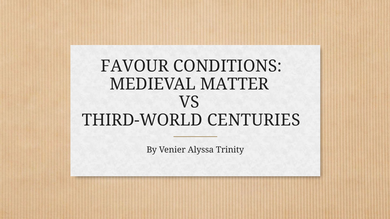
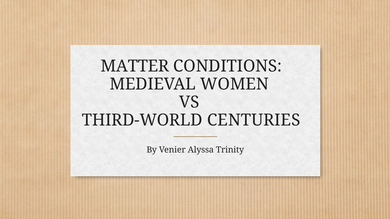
FAVOUR: FAVOUR -> MATTER (135, 66)
MATTER: MATTER -> WOMEN (234, 84)
